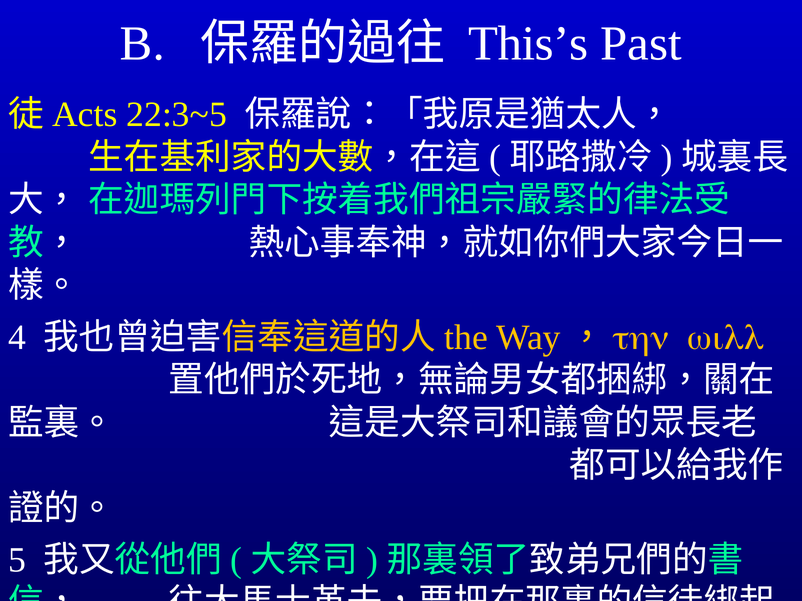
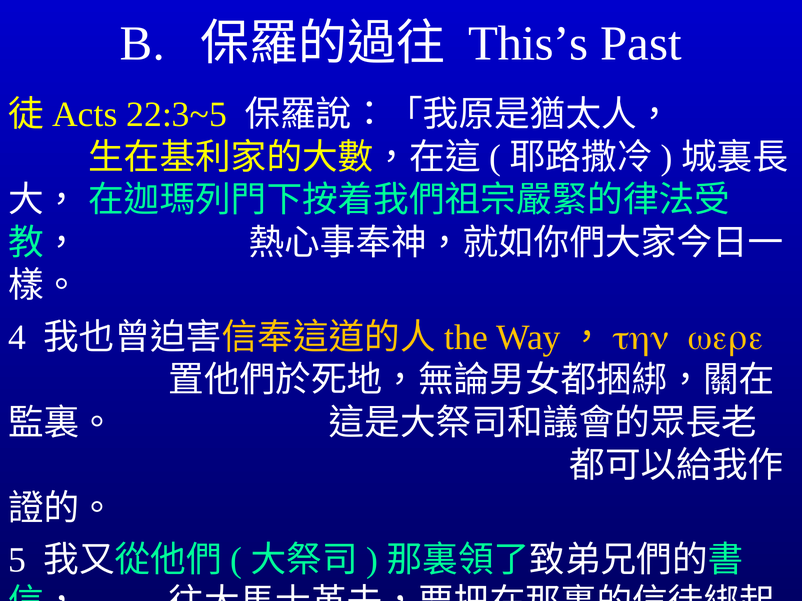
will: will -> were (725, 338)
